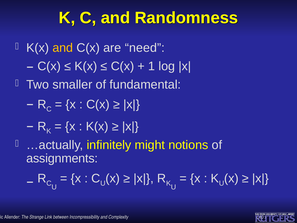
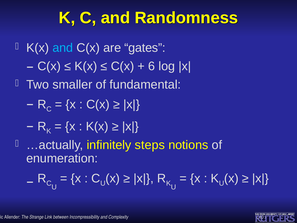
and colour: yellow -> light blue (63, 48)
need: need -> gates (145, 48)
1: 1 -> 6 (152, 66)
might: might -> steps (150, 145)
assignments: assignments -> enumeration (62, 158)
